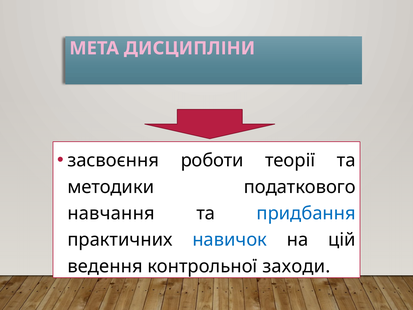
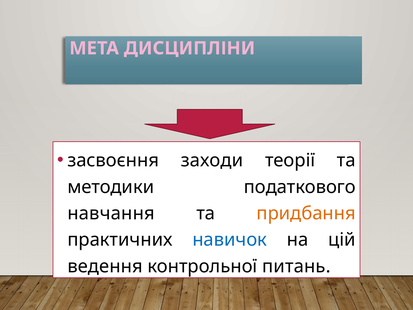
роботи: роботи -> заходи (212, 160)
придбання colour: blue -> orange (306, 213)
заходи: заходи -> питань (296, 266)
